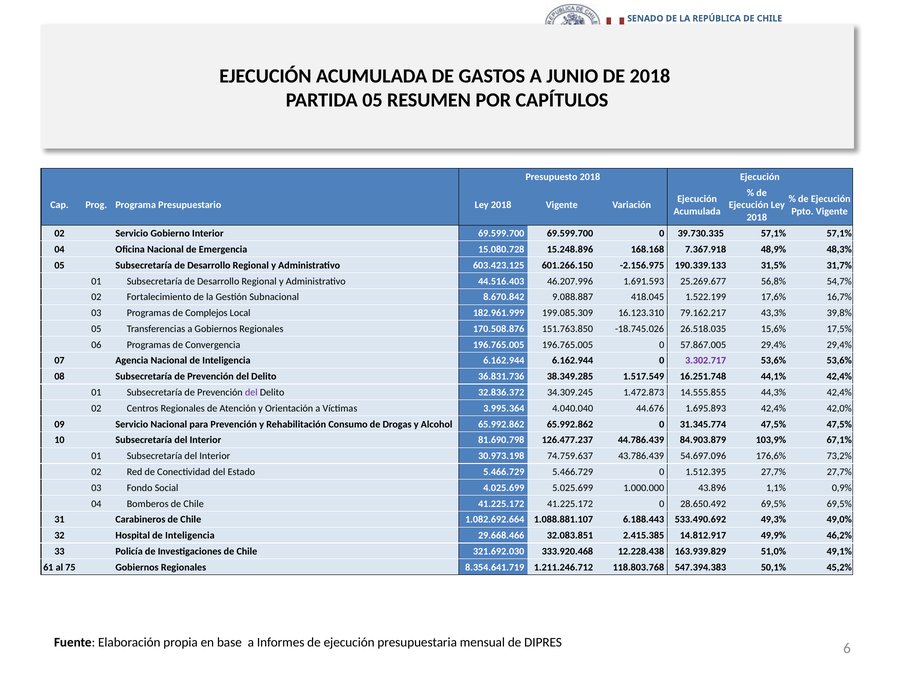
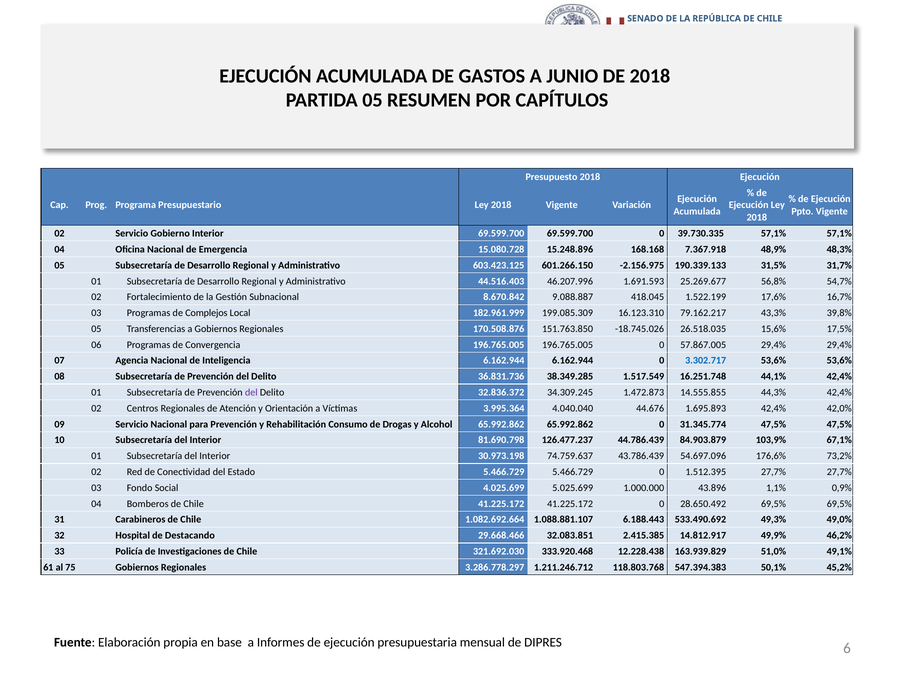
3.302.717 colour: purple -> blue (706, 361)
Hospital de Inteligencia: Inteligencia -> Destacando (190, 535)
8.354.641.719: 8.354.641.719 -> 3.286.778.297 (495, 567)
